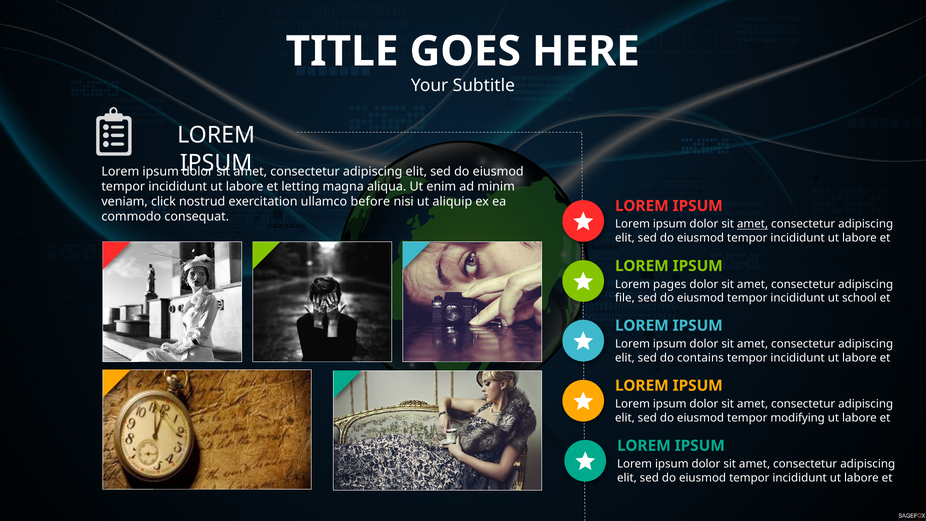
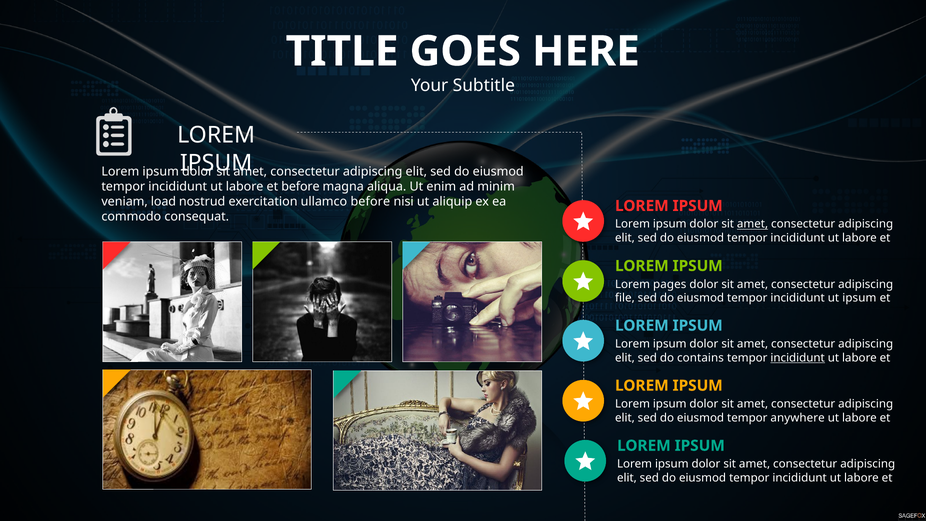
et letting: letting -> before (300, 187)
click: click -> load (163, 202)
ut school: school -> ipsum (859, 298)
incididunt underline: none -> present (798, 358)
modifying: modifying -> anywhere (798, 418)
